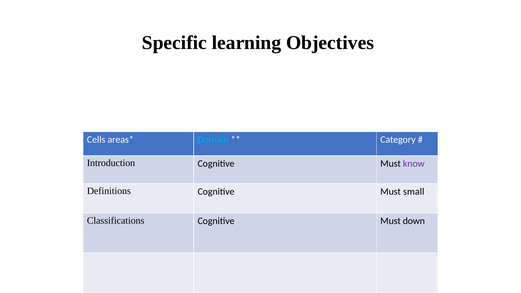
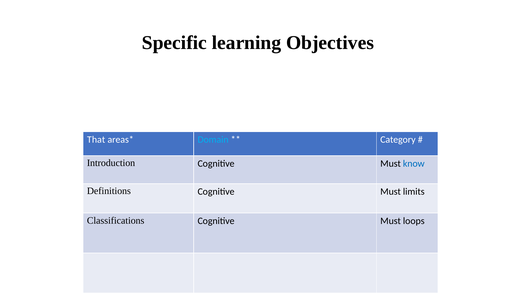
Cells: Cells -> That (96, 140)
know colour: purple -> blue (414, 164)
small: small -> limits (414, 192)
Must down: down -> loops (414, 221)
